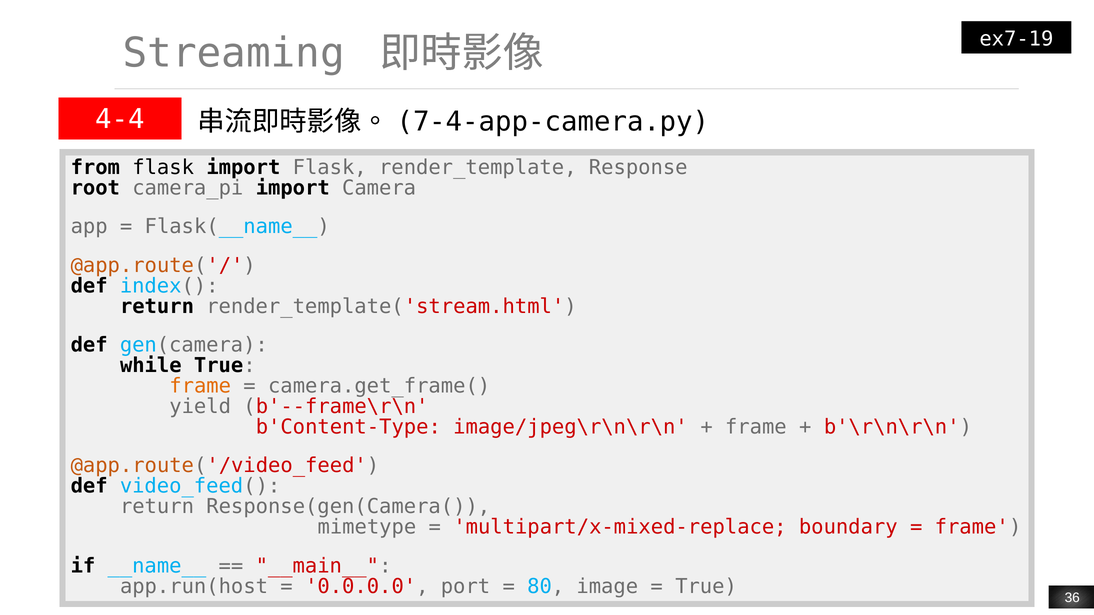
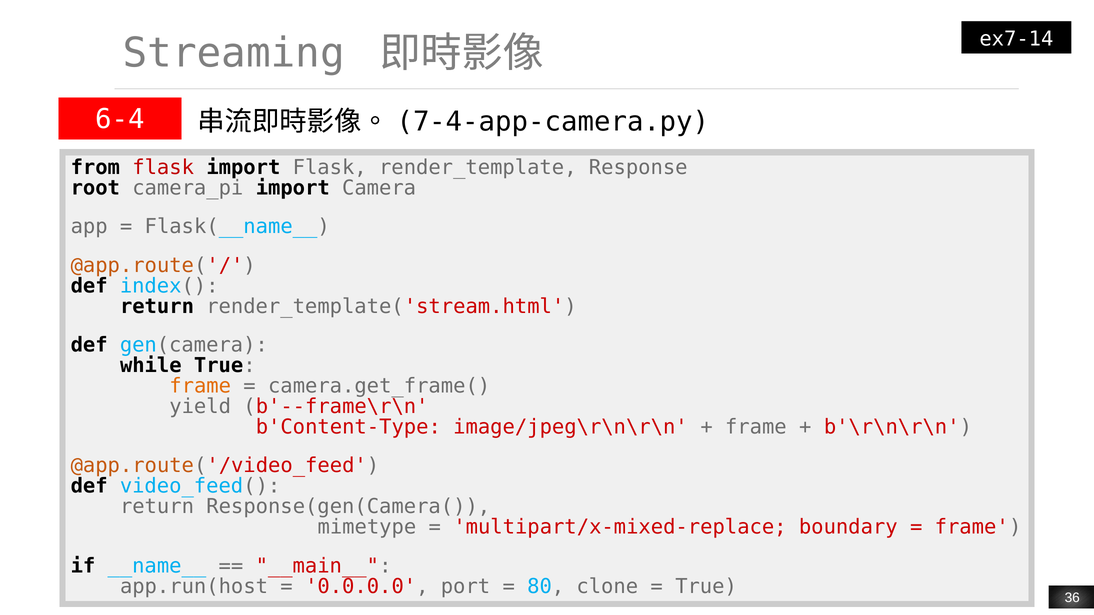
ex7-19: ex7-19 -> ex7-14 (1016, 39)
4-4: 4-4 -> 6-4 (120, 119)
flask colour: black -> red (163, 167)
image: image -> clone (607, 587)
